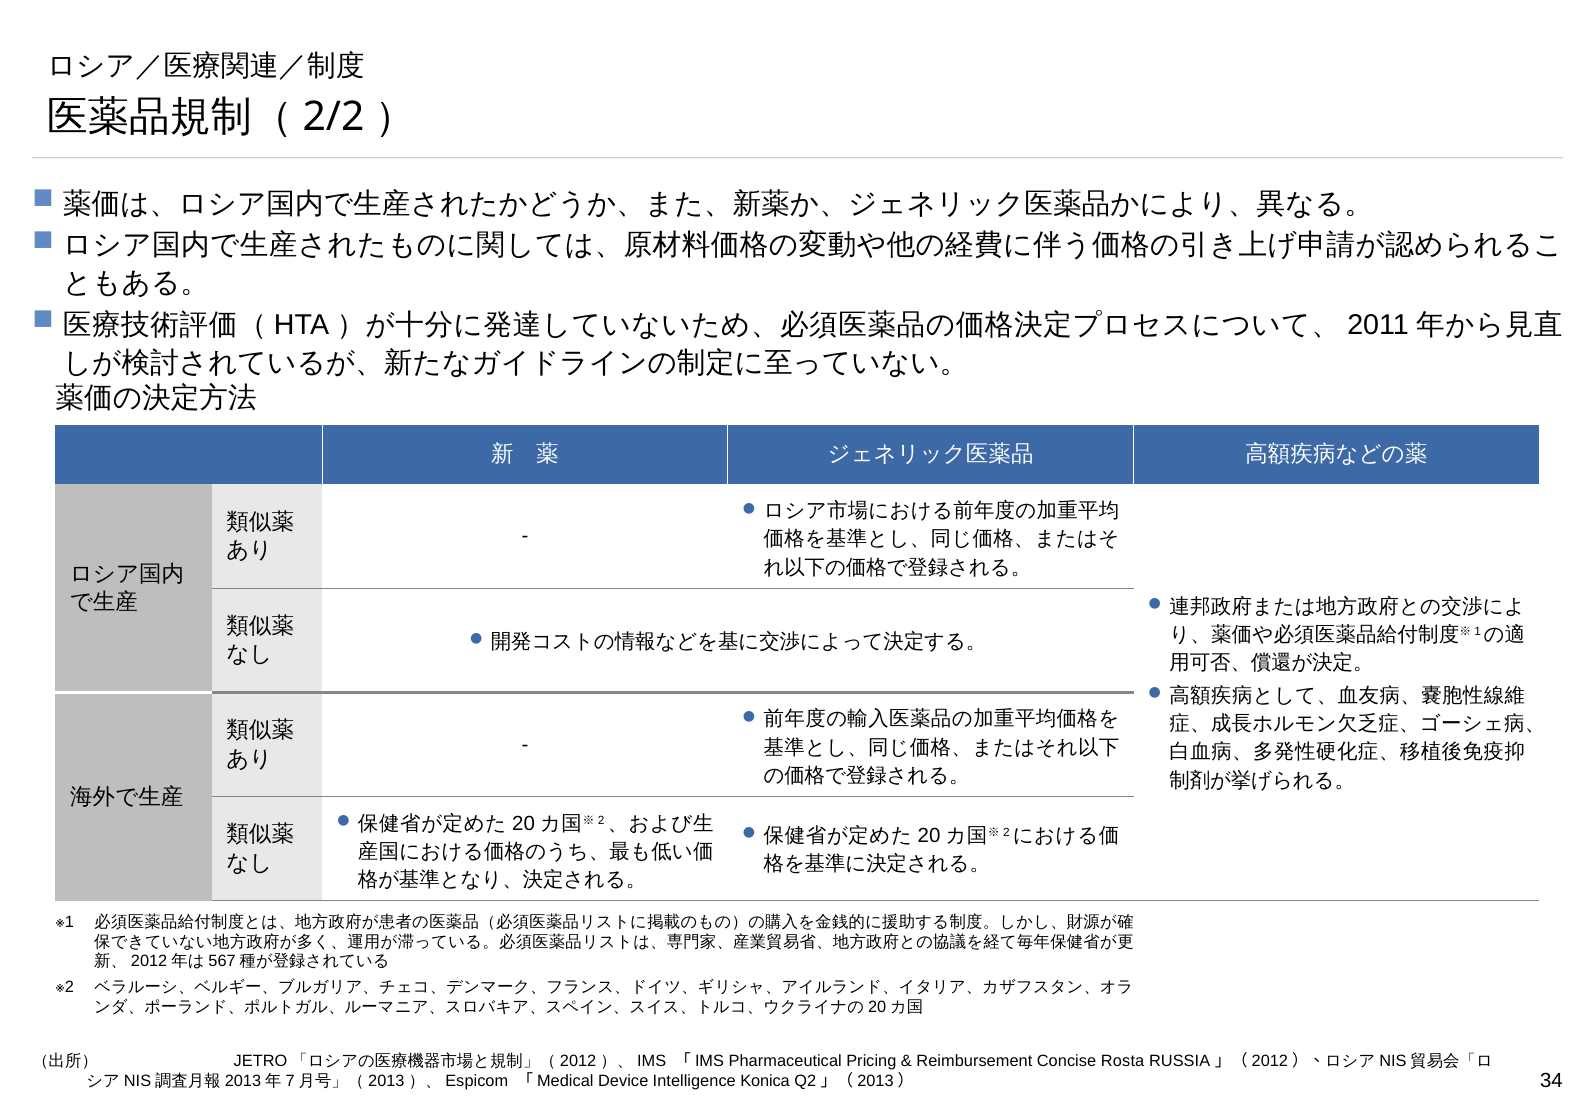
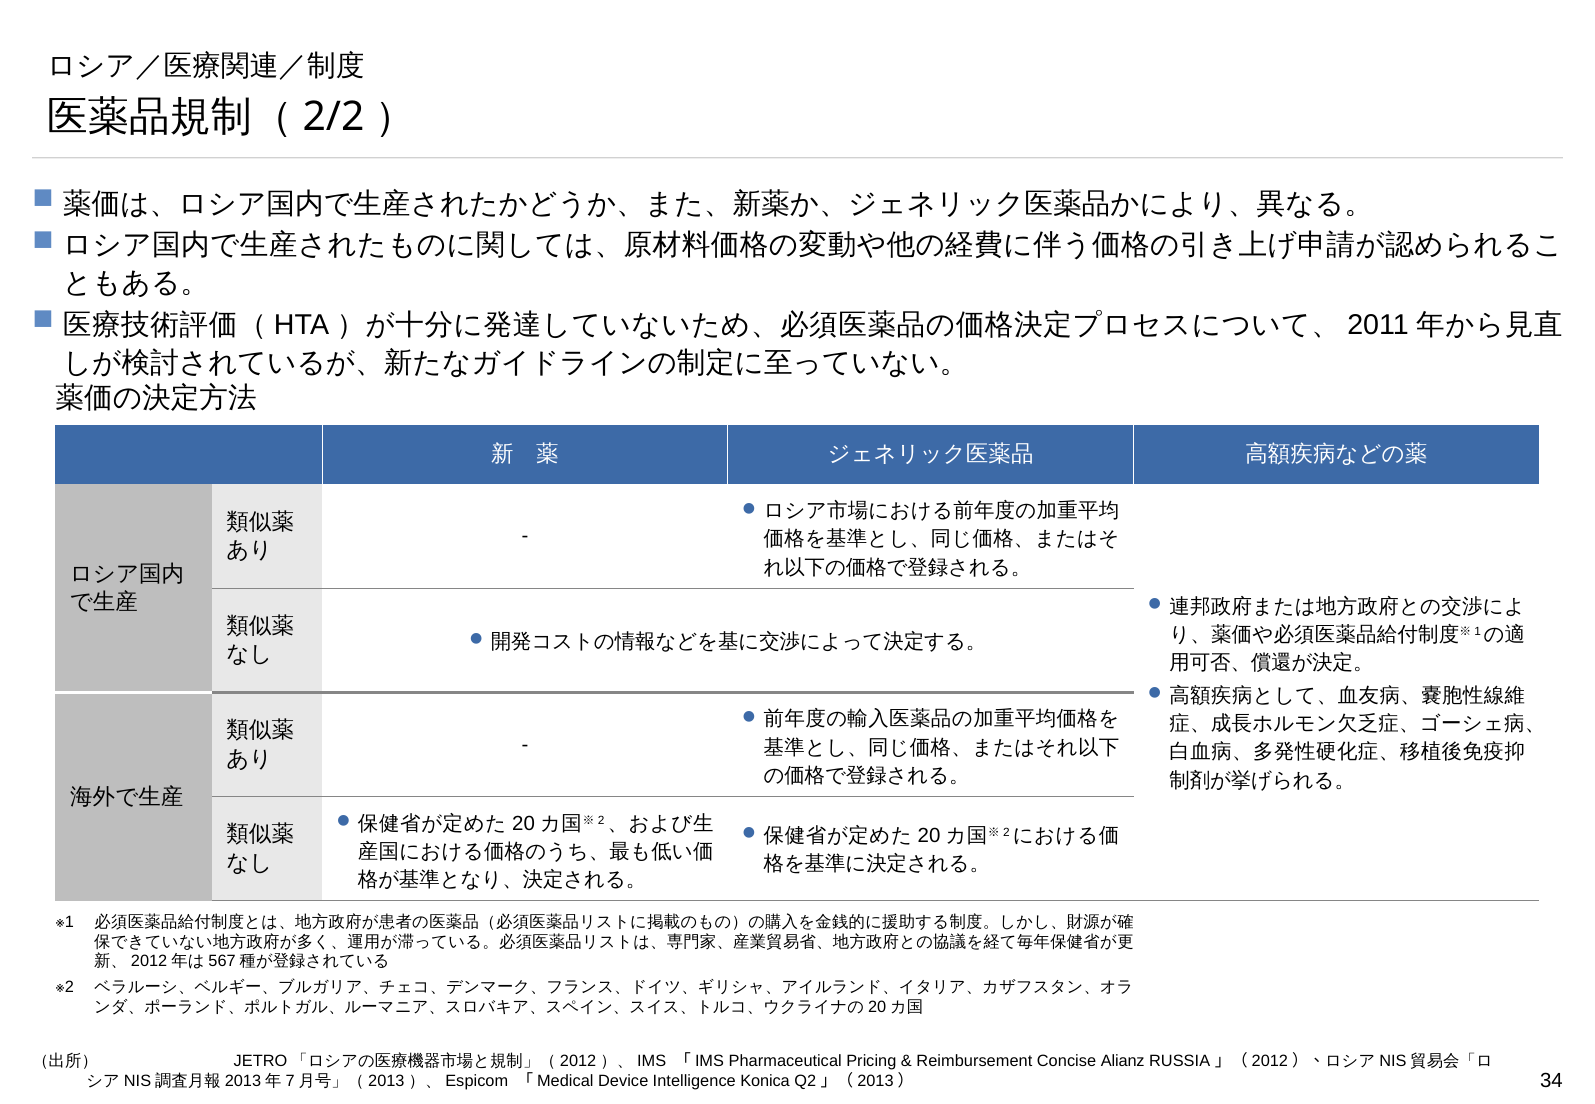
Rosta: Rosta -> Alianz (1123, 1062)
